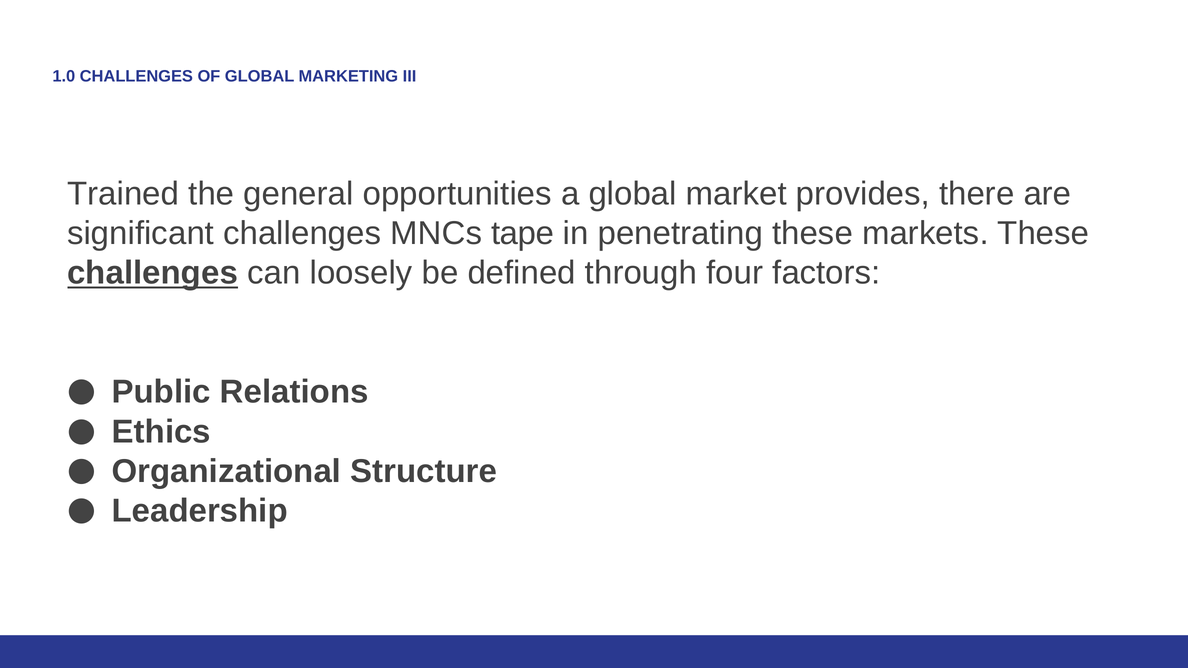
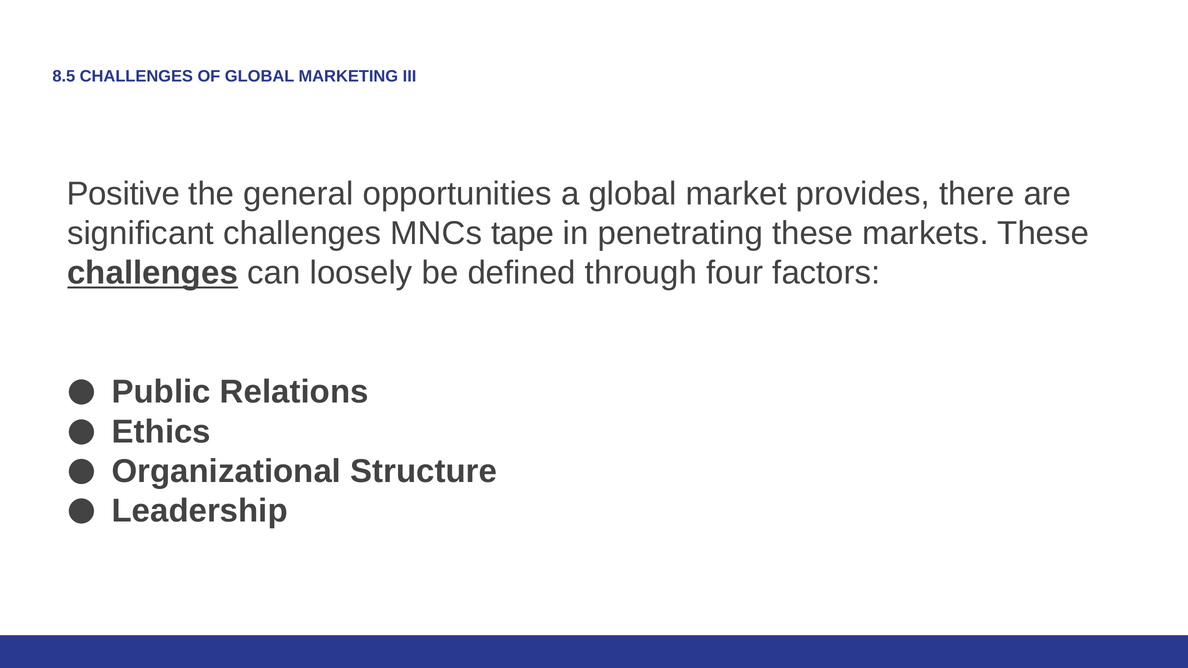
1.0: 1.0 -> 8.5 (64, 76)
Trained: Trained -> Positive (123, 194)
